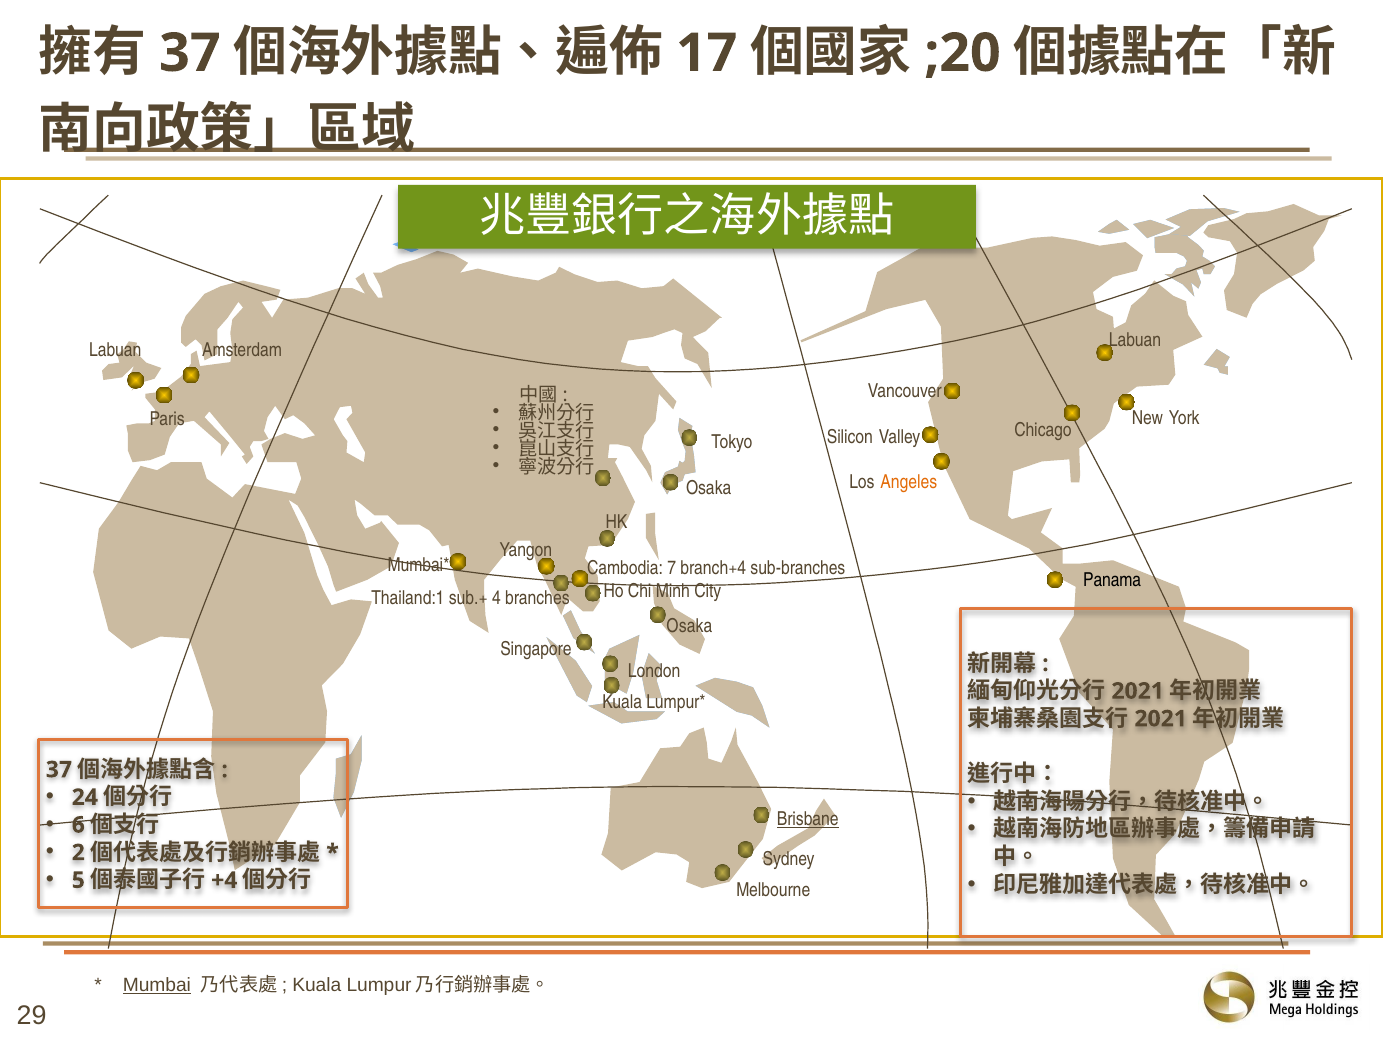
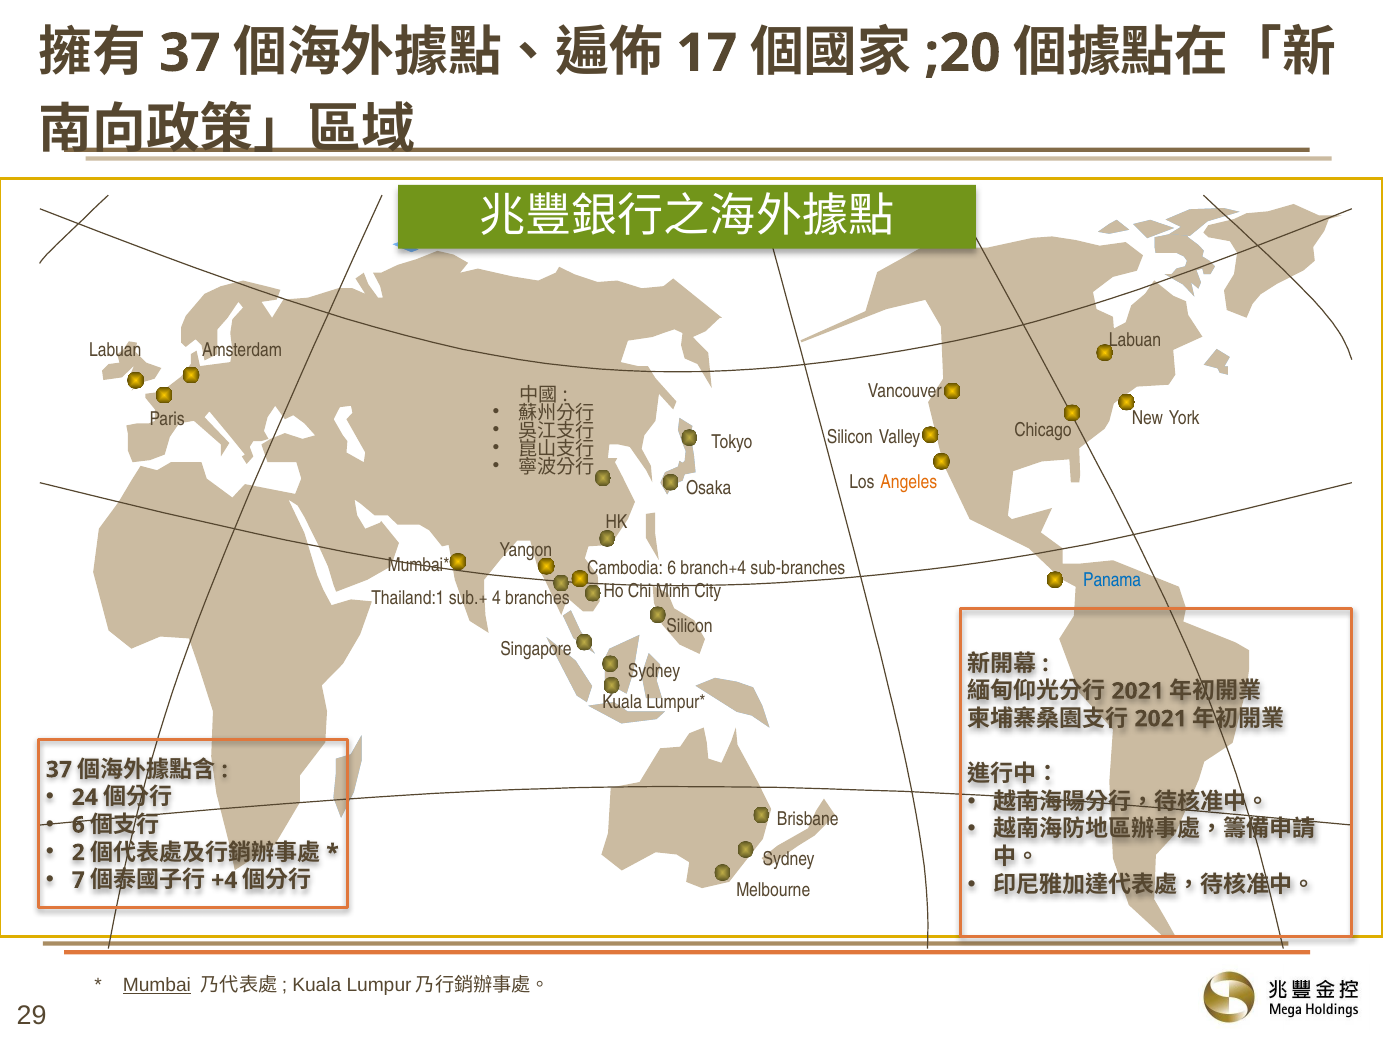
Cambodia 7: 7 -> 6 (672, 568)
Panama colour: black -> blue (1112, 580)
Osaka: Osaka -> Silicon (689, 626)
London: London -> Sydney (654, 671)
Brisbane underline: present -> none (808, 819)
5: 5 -> 7 (78, 881)
